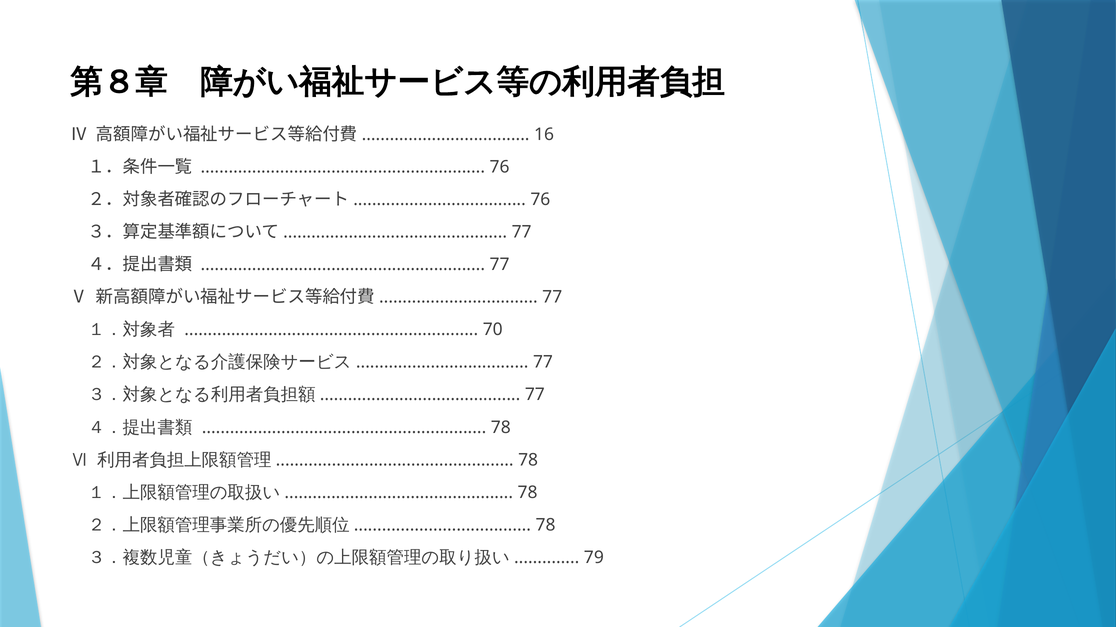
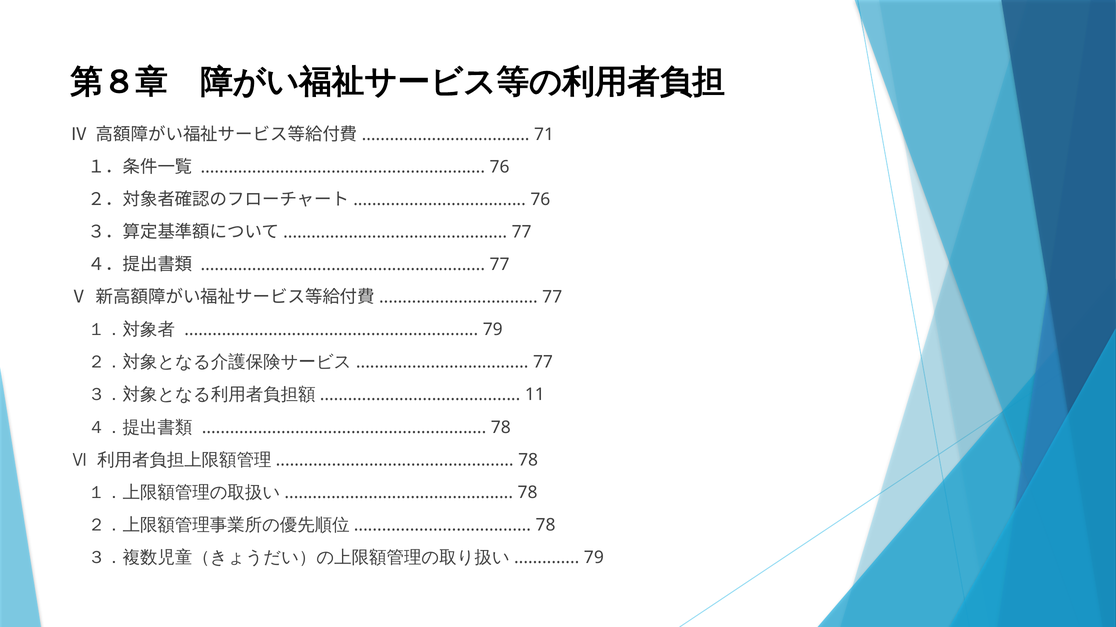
16: 16 -> 71 (544, 135)
70: 70 -> 79 (493, 330)
77: 77 -> 11 (535, 395)
